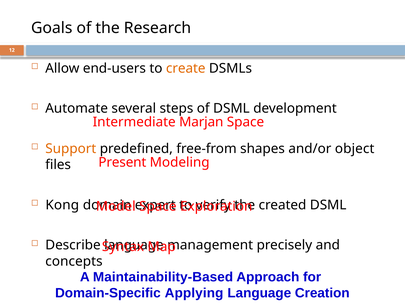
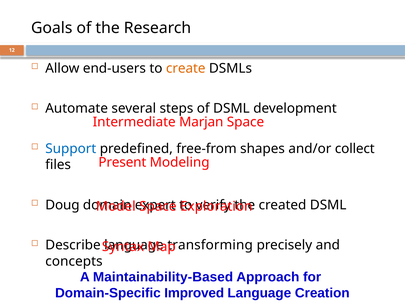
Support colour: orange -> blue (71, 149)
object: object -> collect (355, 149)
Kong: Kong -> Doug (62, 205)
management: management -> transforming (210, 246)
Applying: Applying -> Improved (194, 294)
